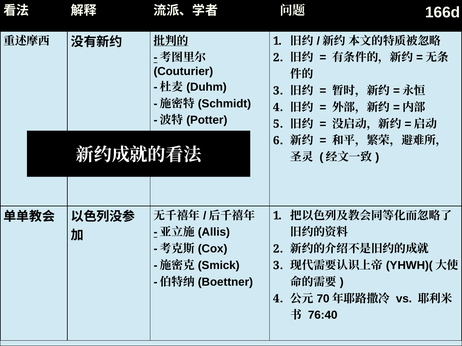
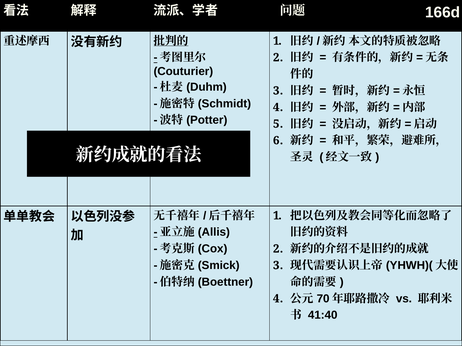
76:40: 76:40 -> 41:40 (323, 316)
